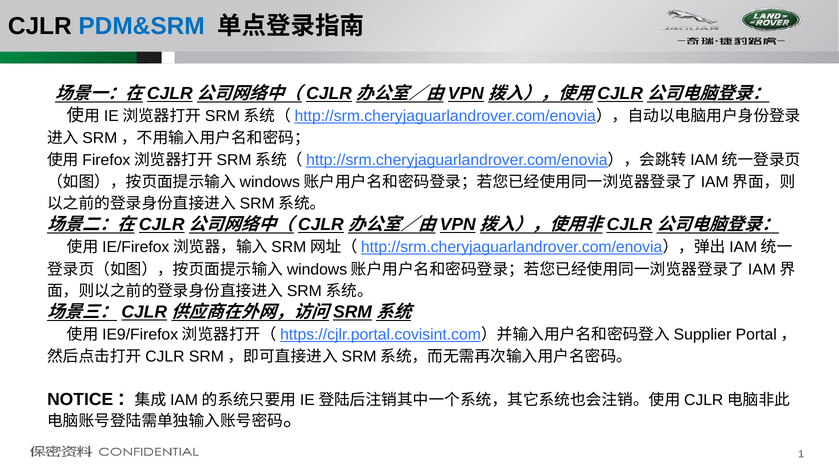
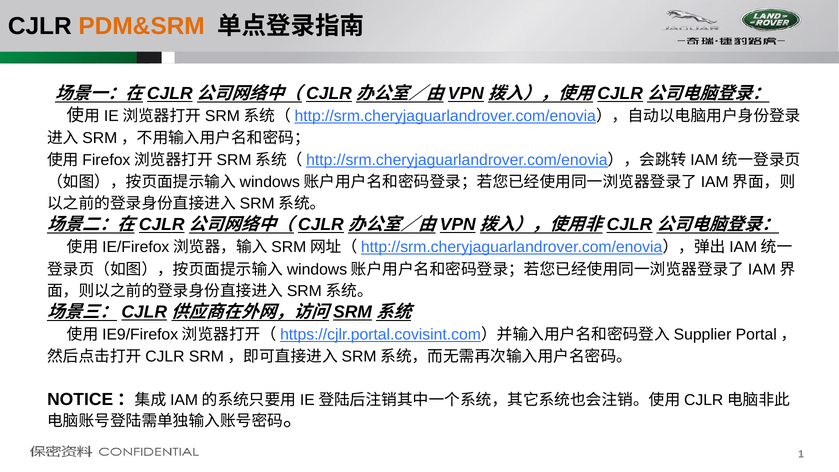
PDM&SRM colour: blue -> orange (142, 26)
